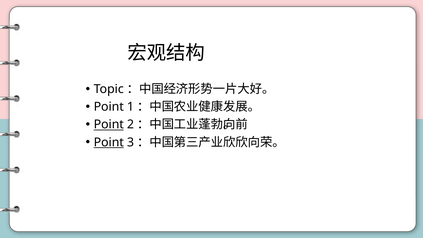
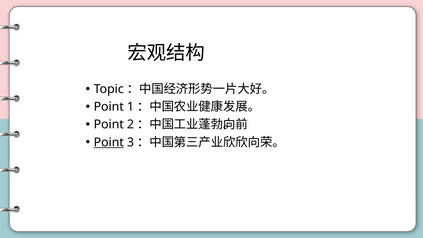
Point underline: present -> none (109, 125)
